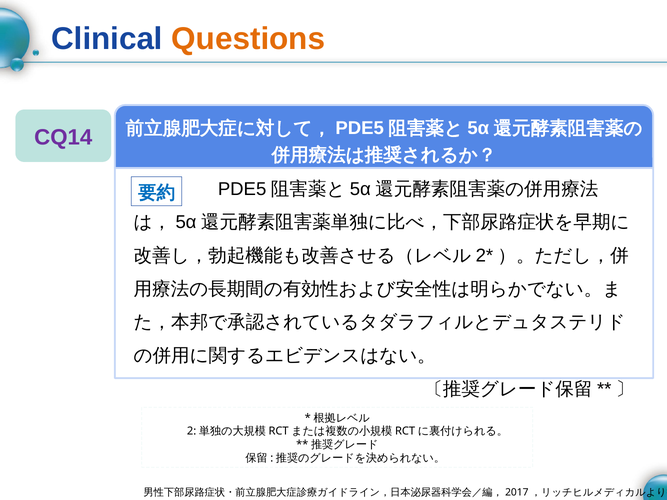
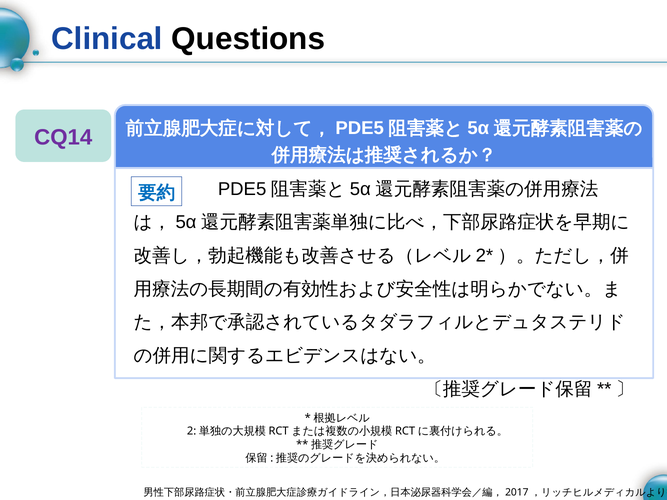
Questions colour: orange -> black (248, 39)
